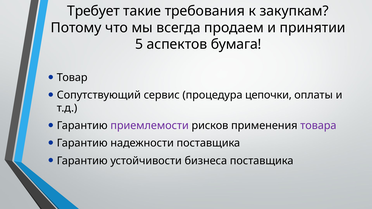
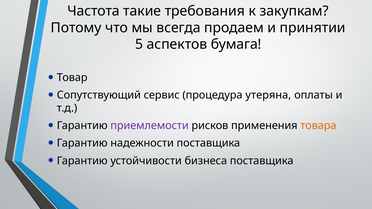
Требует: Требует -> Частота (94, 11)
цепочки: цепочки -> утеряна (268, 95)
товара colour: purple -> orange (318, 126)
